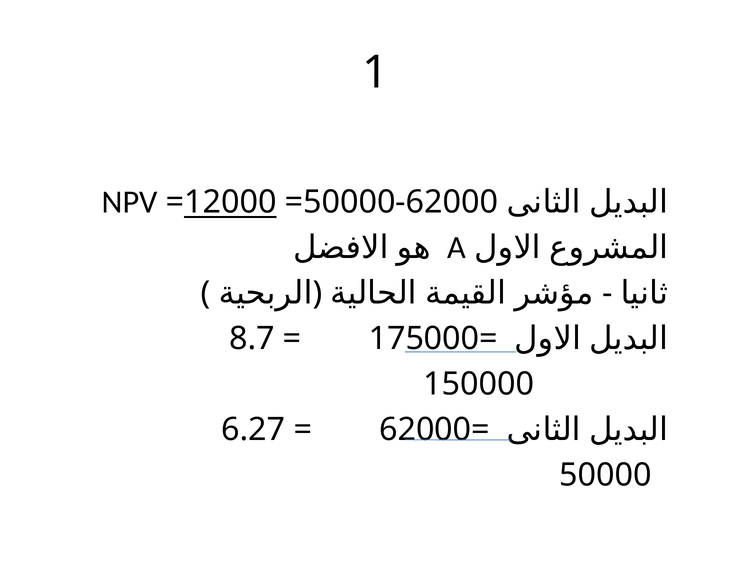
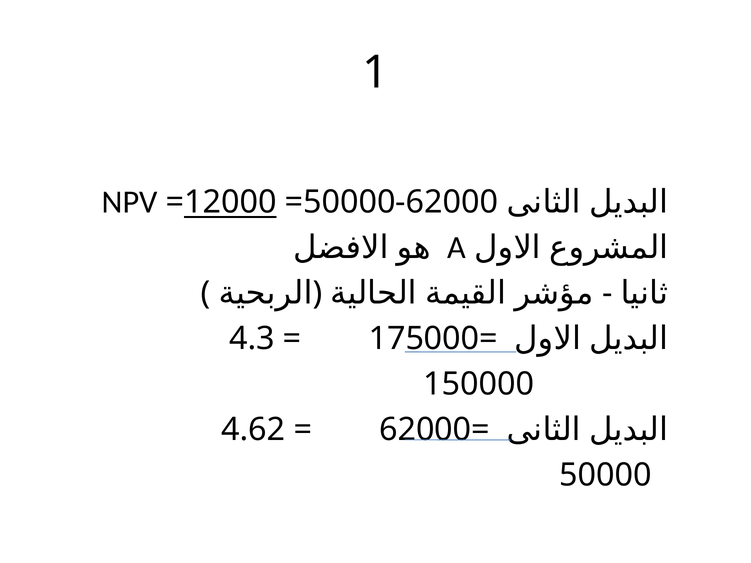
8.7: 8.7 -> 4.3 (252, 339)
6.27: 6.27 -> 4.62 (253, 430)
